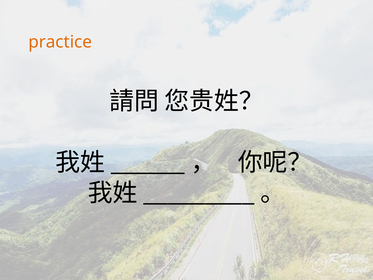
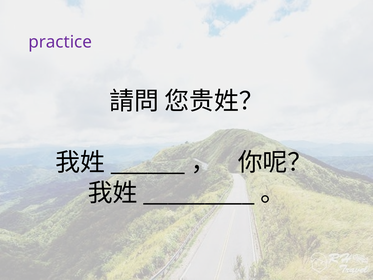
practice colour: orange -> purple (60, 42)
